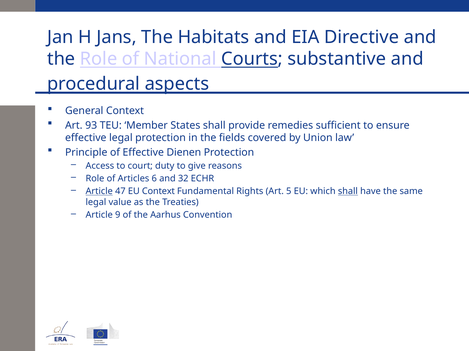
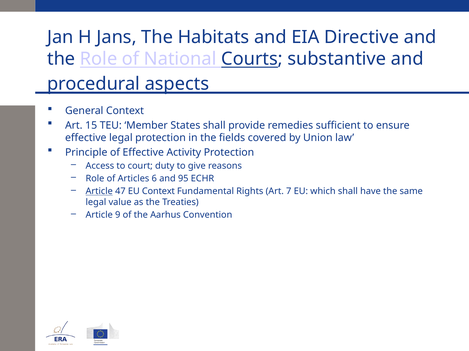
93: 93 -> 15 (91, 126)
Dienen: Dienen -> Activity (184, 153)
32: 32 -> 95 (183, 179)
5: 5 -> 7 (289, 192)
shall underline: present -> none (348, 192)
